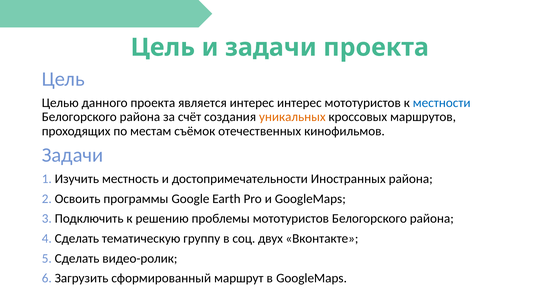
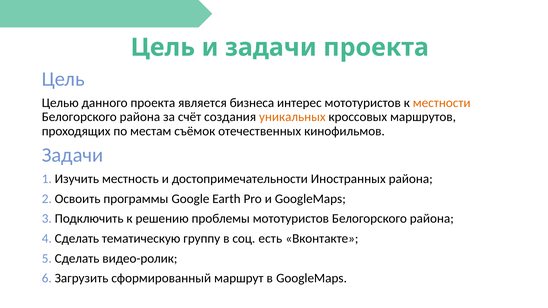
является интерес: интерес -> бизнеса (252, 103)
местности colour: blue -> orange (442, 103)
двух: двух -> есть (270, 239)
